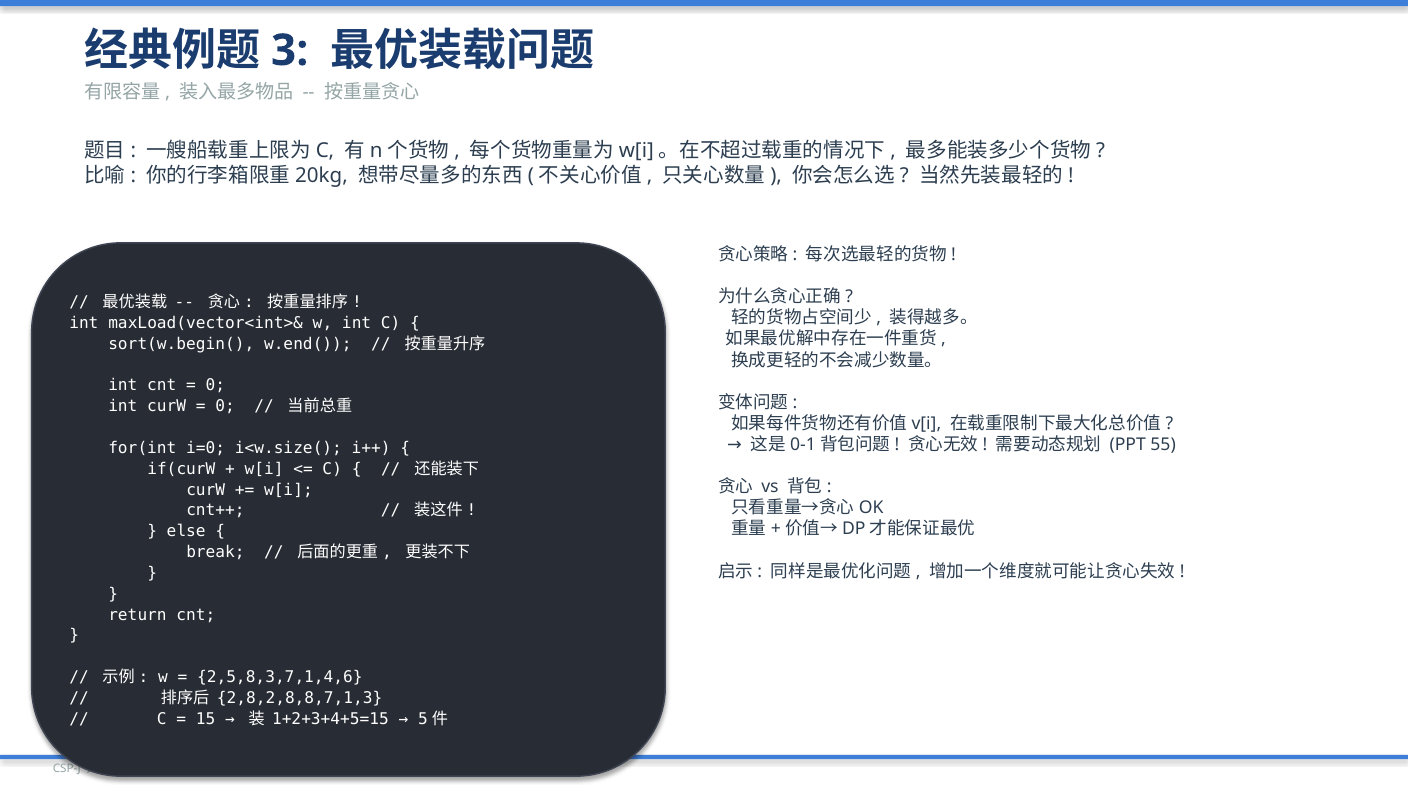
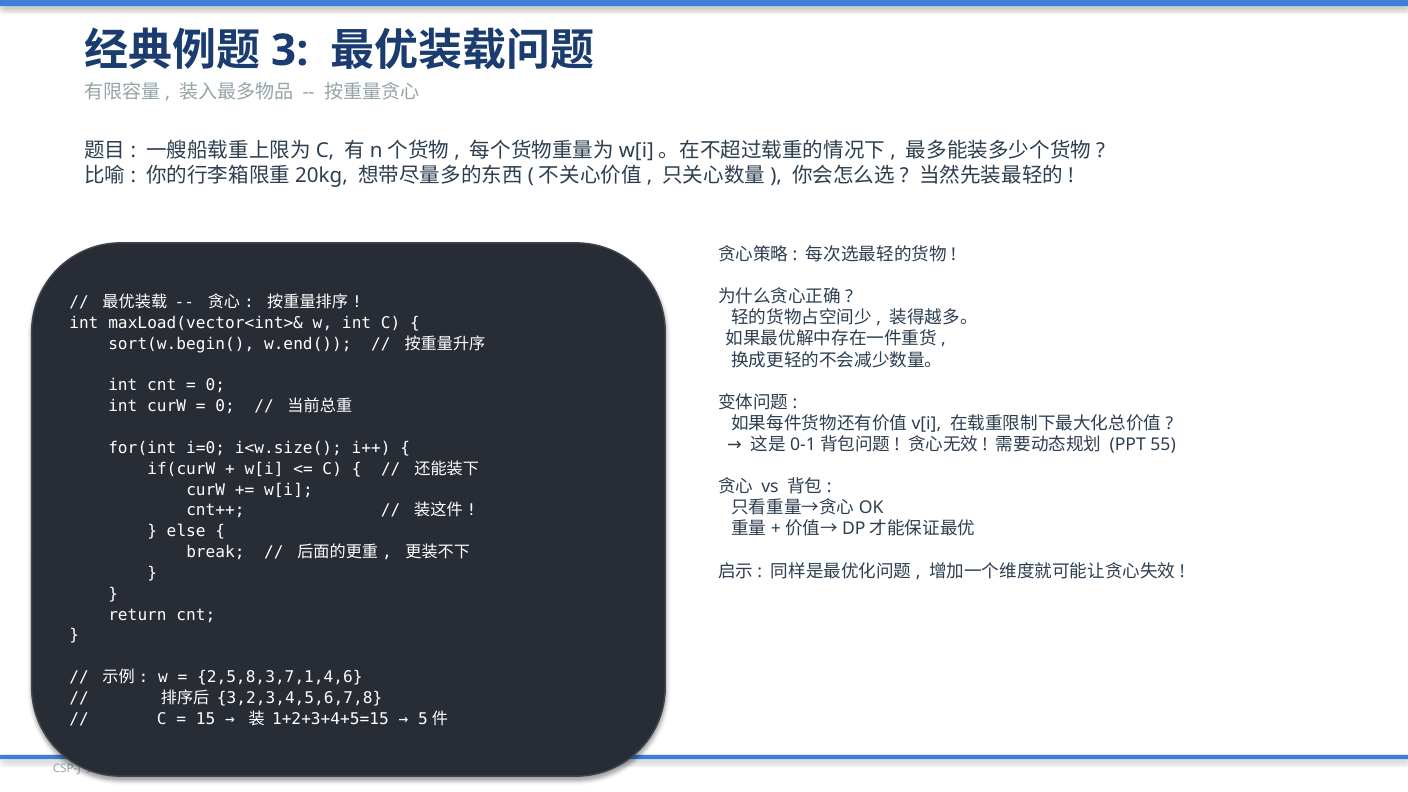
2,8,2,8,8,7,1,3: 2,8,2,8,8,7,1,3 -> 3,2,3,4,5,6,7,8 (300, 698)
